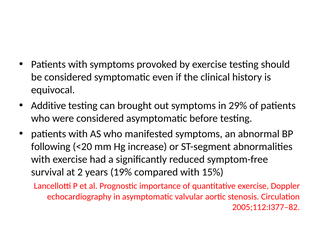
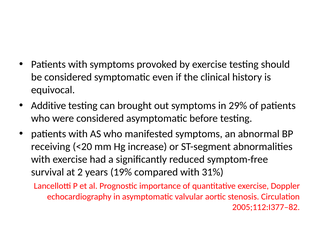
following: following -> receiving (51, 147)
15%: 15% -> 31% (213, 172)
